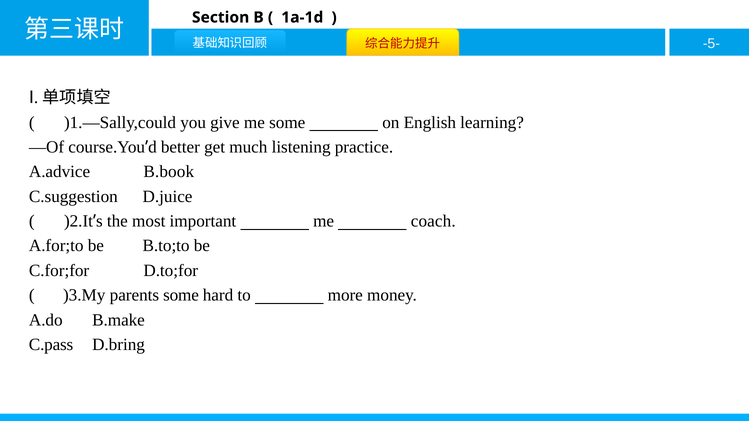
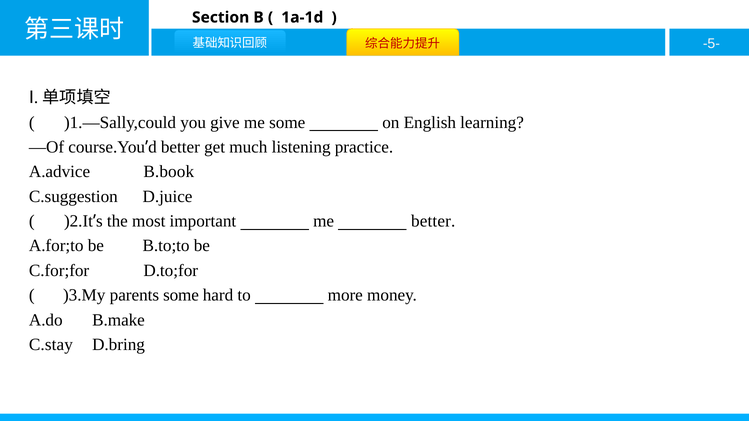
me coach: coach -> better (433, 221)
C.pass: C.pass -> C.stay (51, 345)
